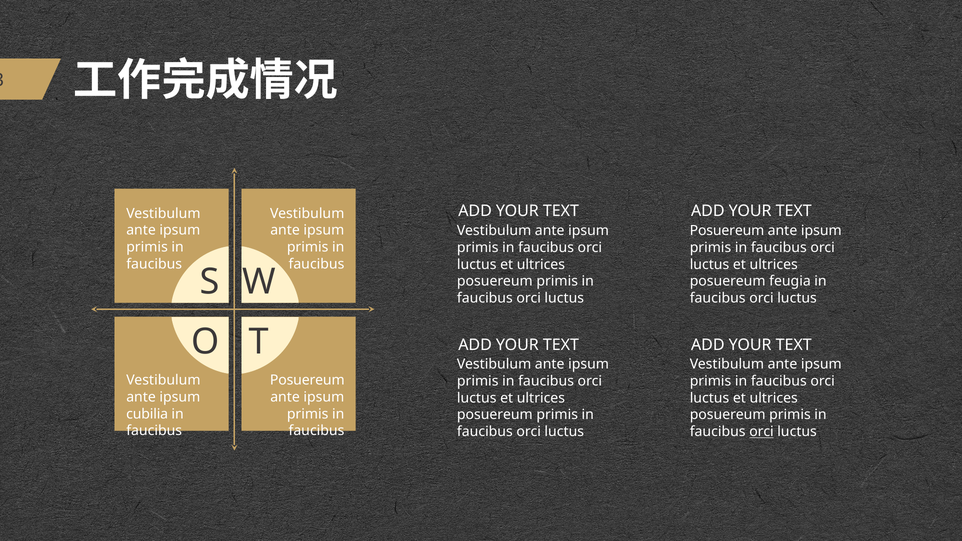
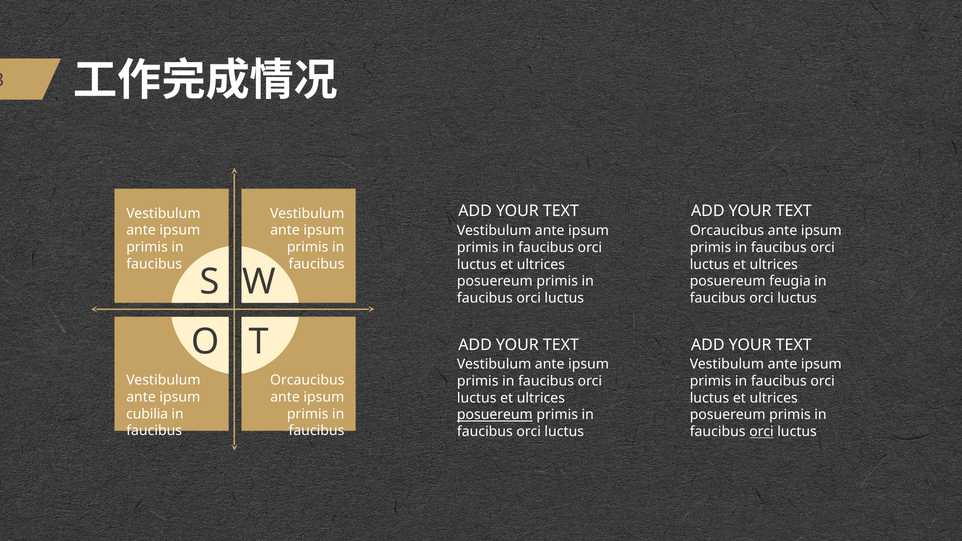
Posuereum: Posuereum -> Orcaucibus (727, 231)
Posuereum: Posuereum -> Orcaucibus (307, 380)
posuereum underline: none -> present (495, 415)
